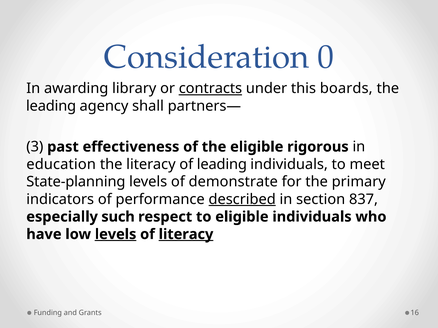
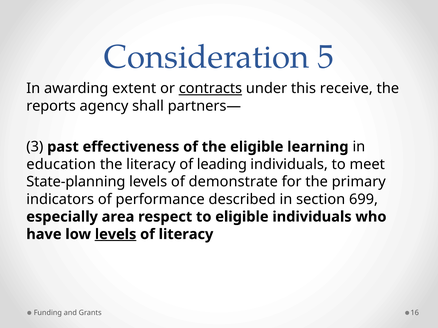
0: 0 -> 5 (326, 57)
library: library -> extent (134, 89)
boards: boards -> receive (346, 89)
leading: leading -> reports (51, 106)
rigorous: rigorous -> learning (318, 147)
described underline: present -> none (242, 200)
837: 837 -> 699 (363, 200)
such: such -> area (118, 217)
literacy underline: present -> none (186, 235)
